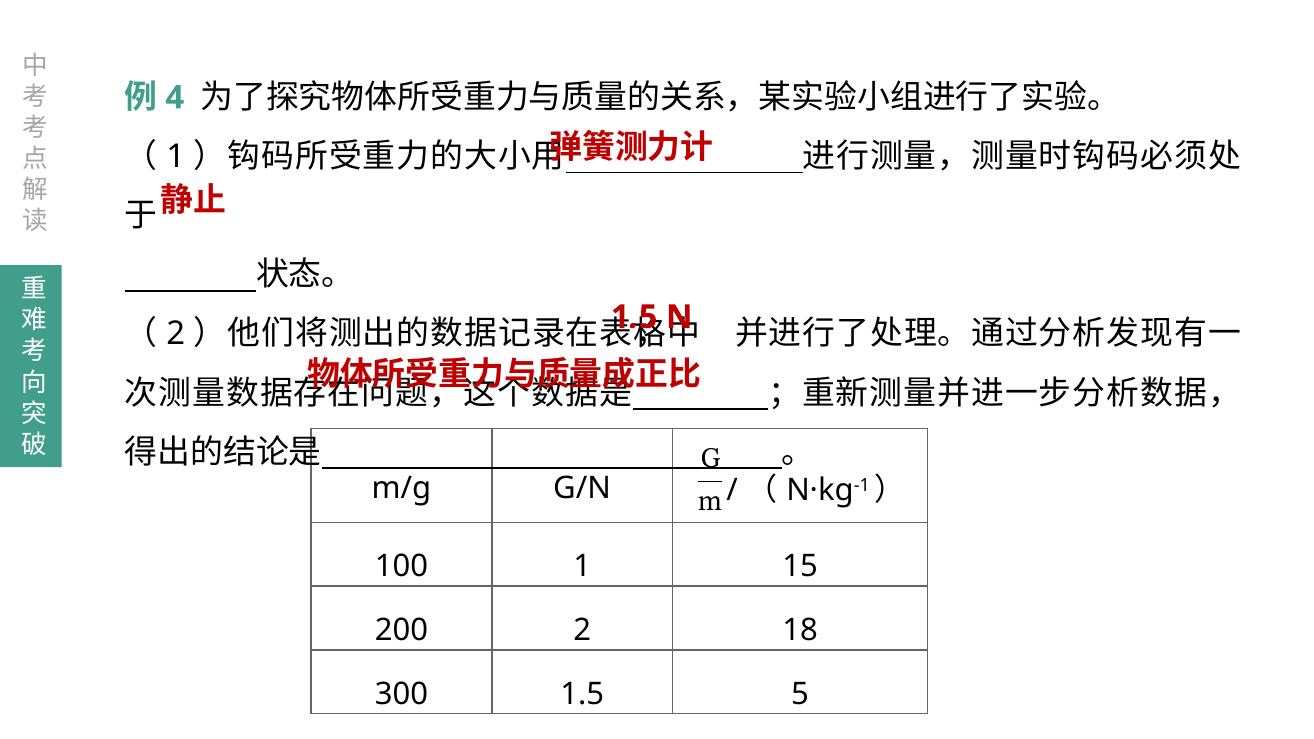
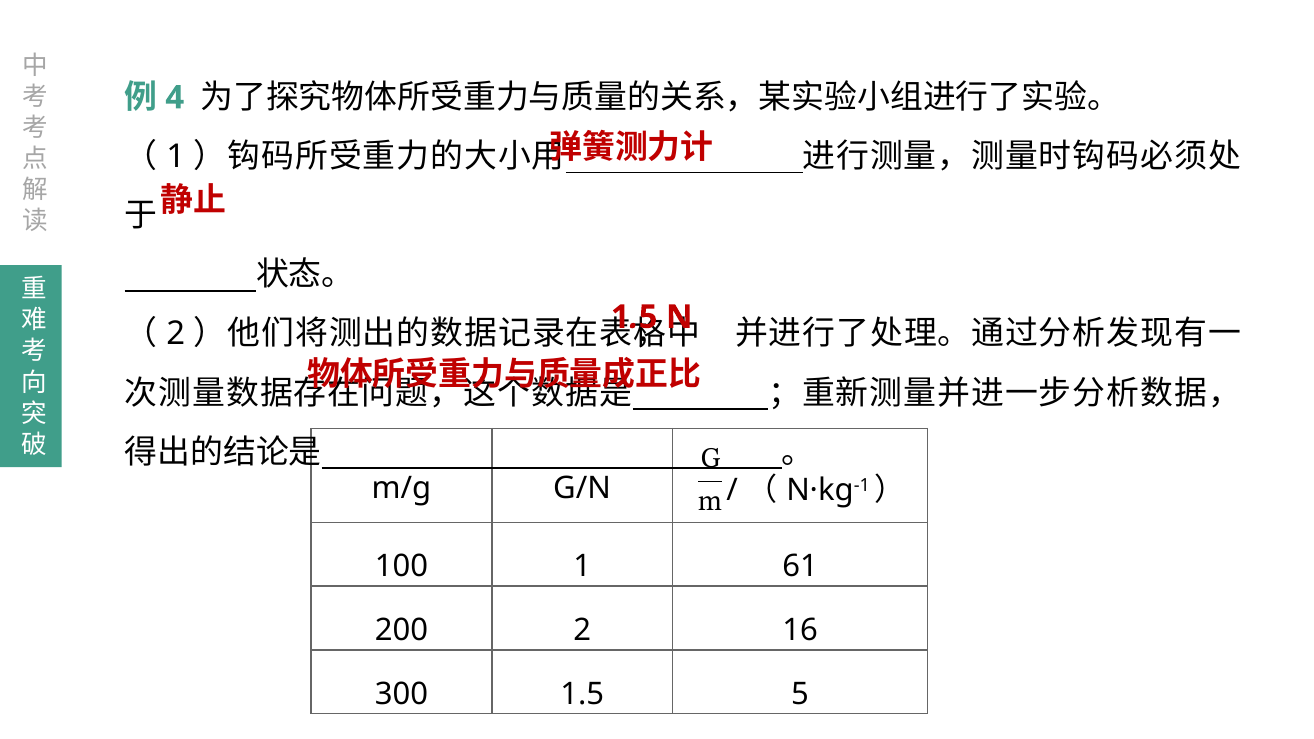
15: 15 -> 61 (800, 567)
18: 18 -> 16 (800, 631)
